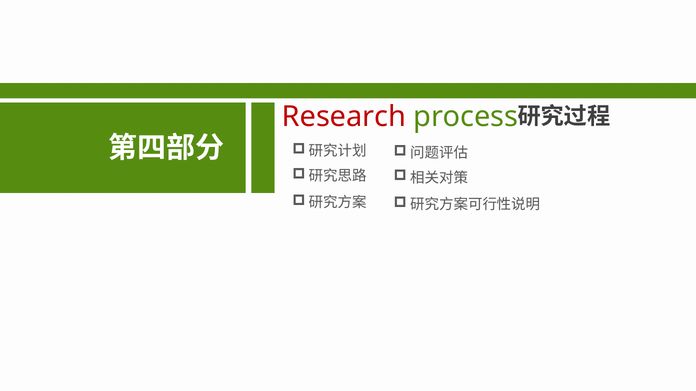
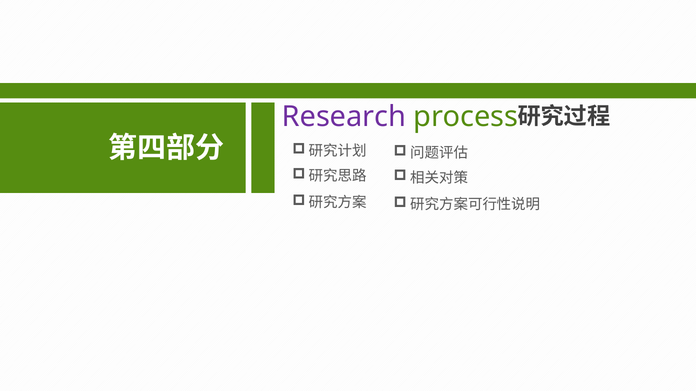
Research colour: red -> purple (344, 117)
